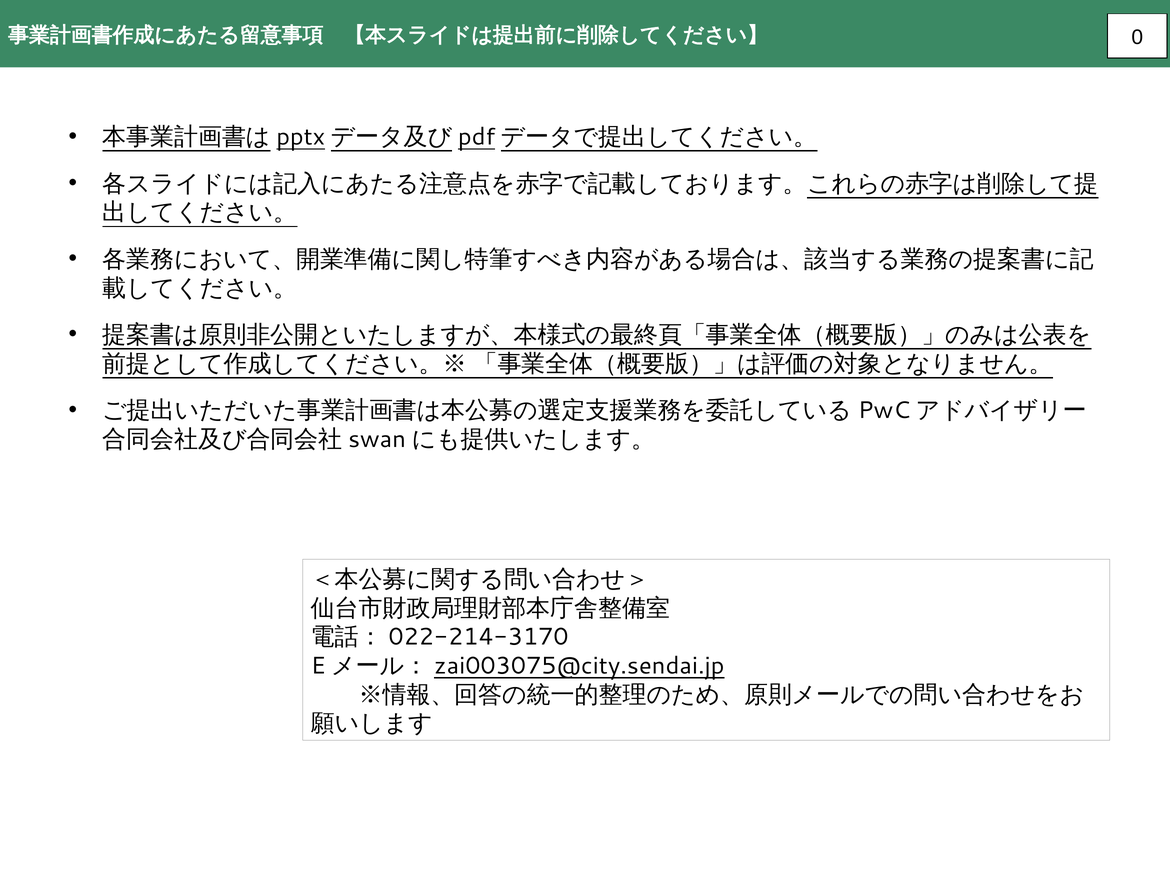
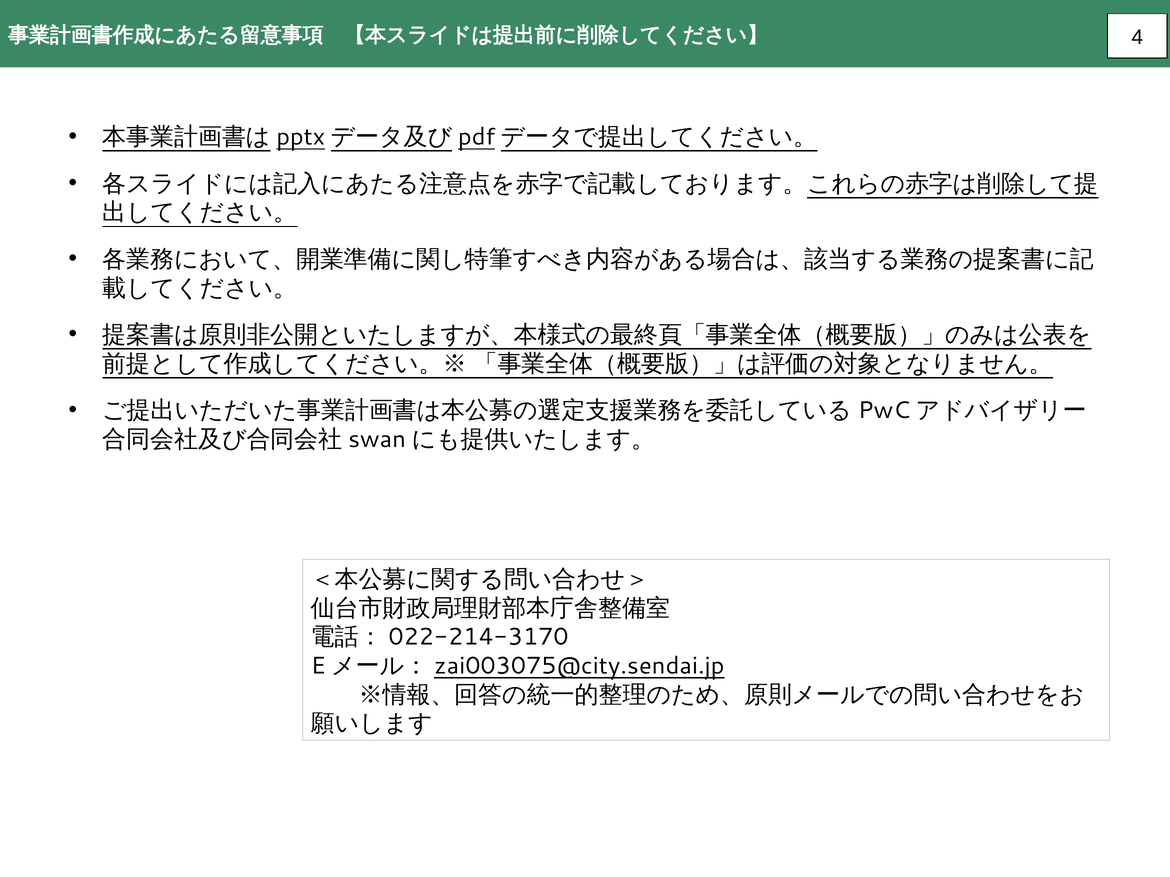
0: 0 -> 4 (1137, 37)
